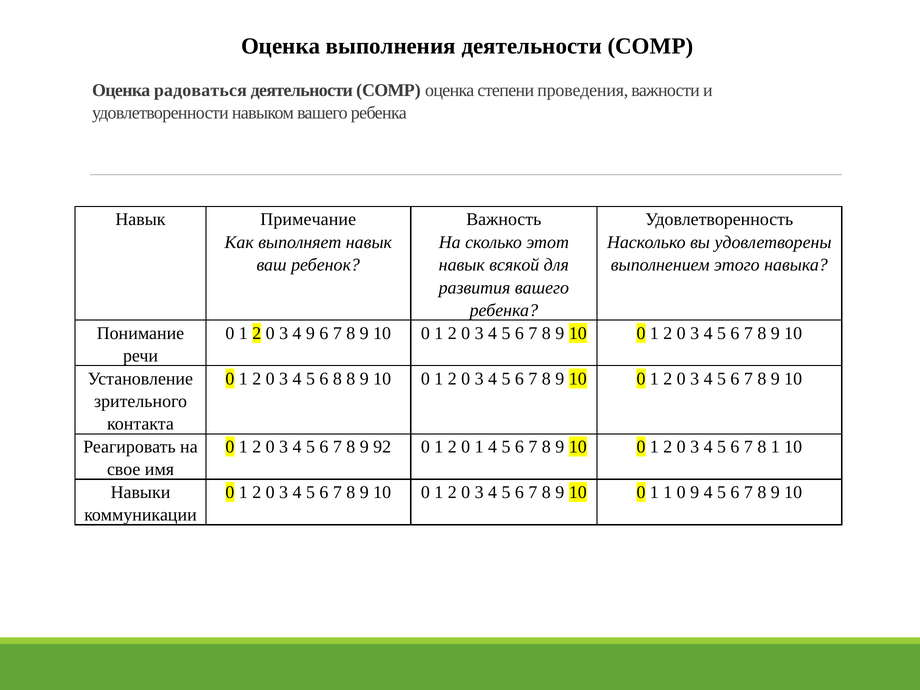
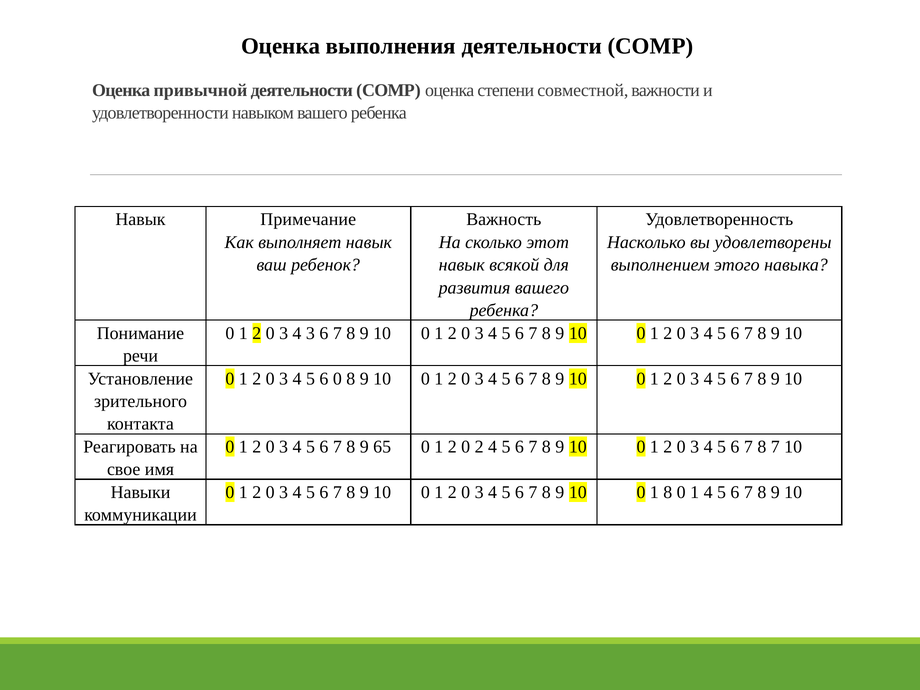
радоваться: радоваться -> привычной (200, 91)
проведения: проведения -> совместной (583, 91)
4 9: 9 -> 3 (310, 333)
6 8: 8 -> 0 (337, 379)
92: 92 -> 65 (382, 447)
2 0 1: 1 -> 2 (479, 447)
8 1: 1 -> 7 (775, 447)
1 1: 1 -> 8 (668, 492)
9: 9 -> 1 (695, 492)
